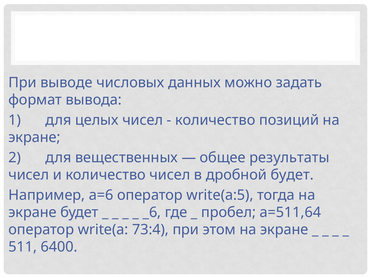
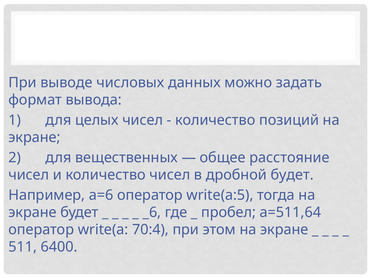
результаты: результаты -> расстояние (289, 158)
73:4: 73:4 -> 70:4 (150, 230)
